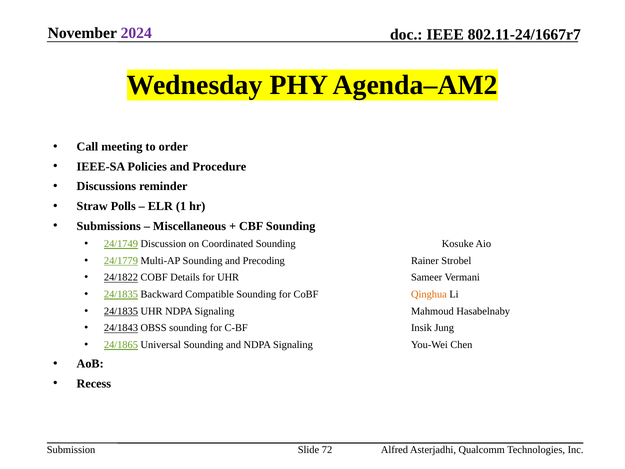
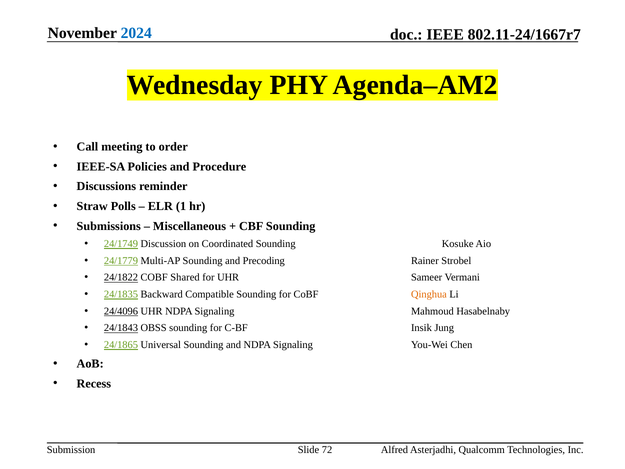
2024 colour: purple -> blue (136, 33)
Details: Details -> Shared (185, 277)
24/1835: 24/1835 -> 24/4096 (121, 311)
